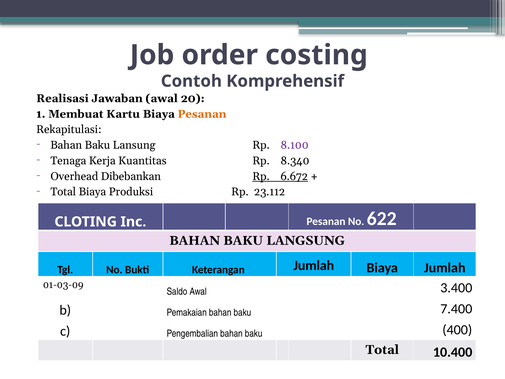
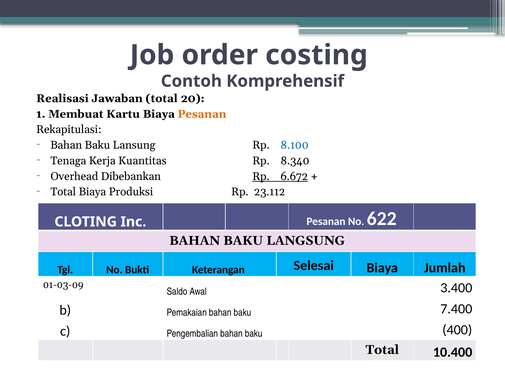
Jawaban awal: awal -> total (162, 98)
8.100 colour: purple -> blue (295, 145)
Keterangan Jumlah: Jumlah -> Selesai (314, 265)
